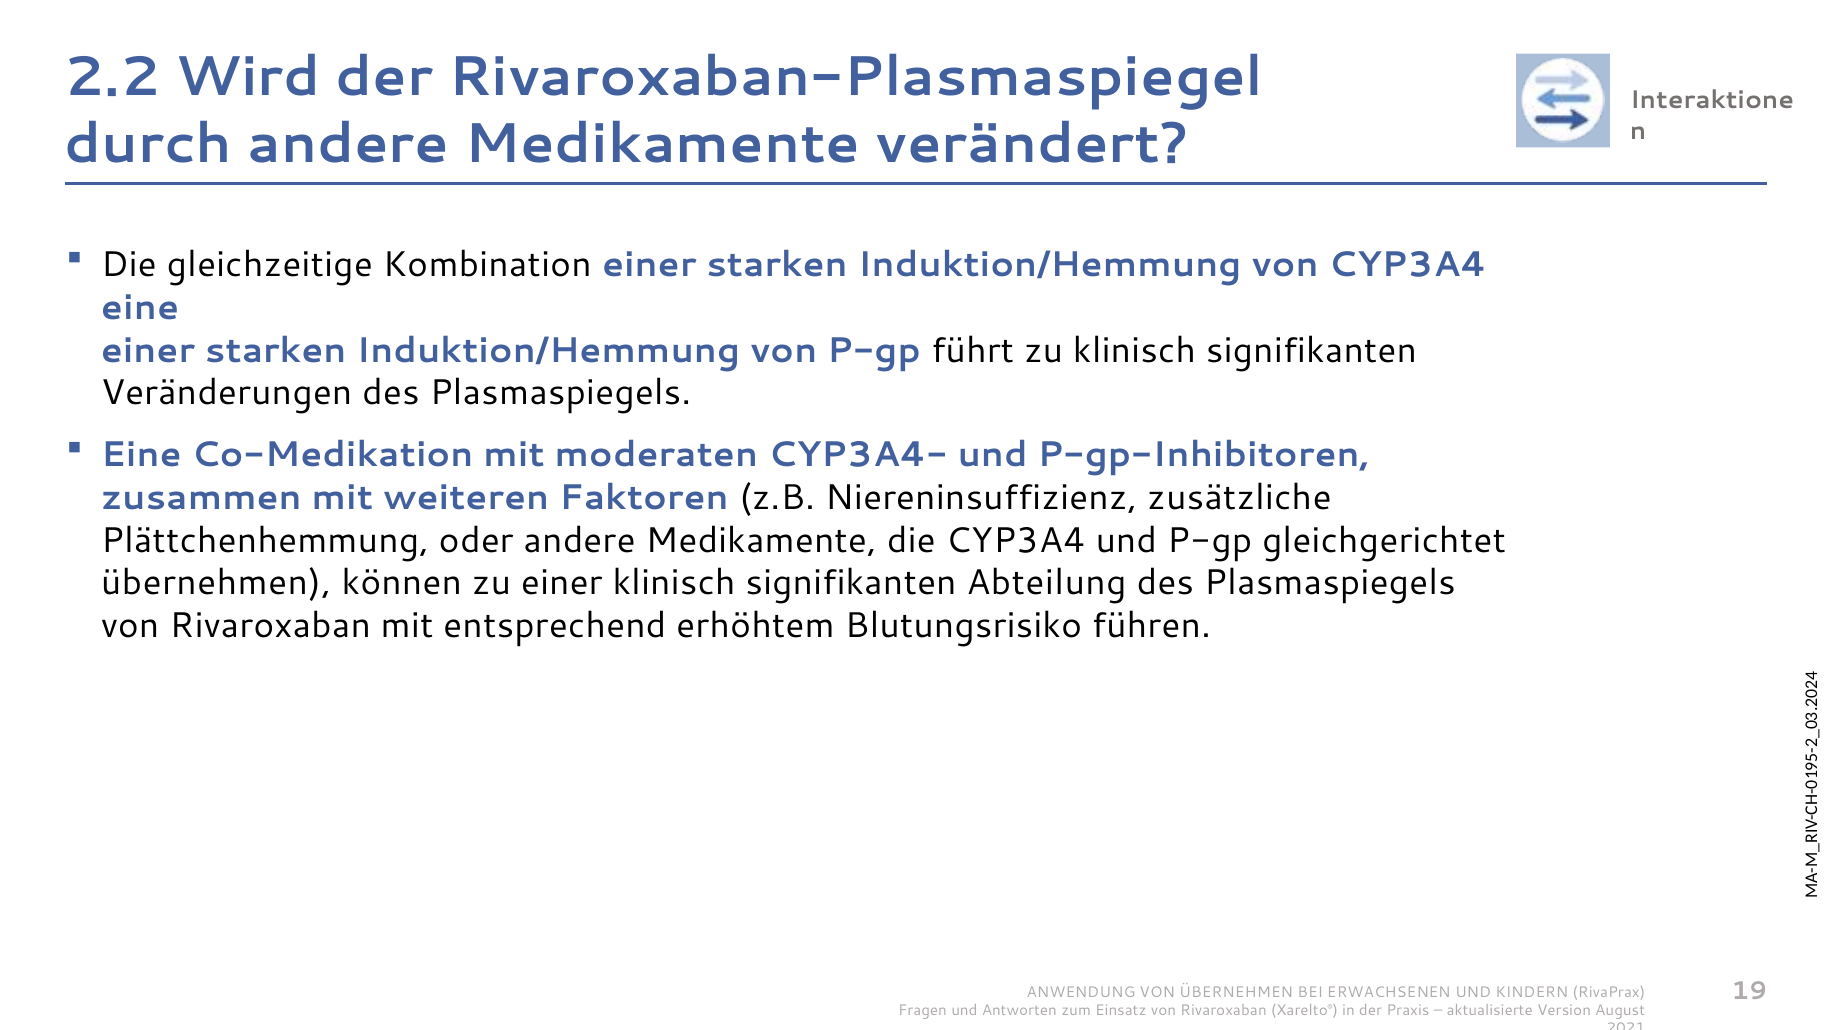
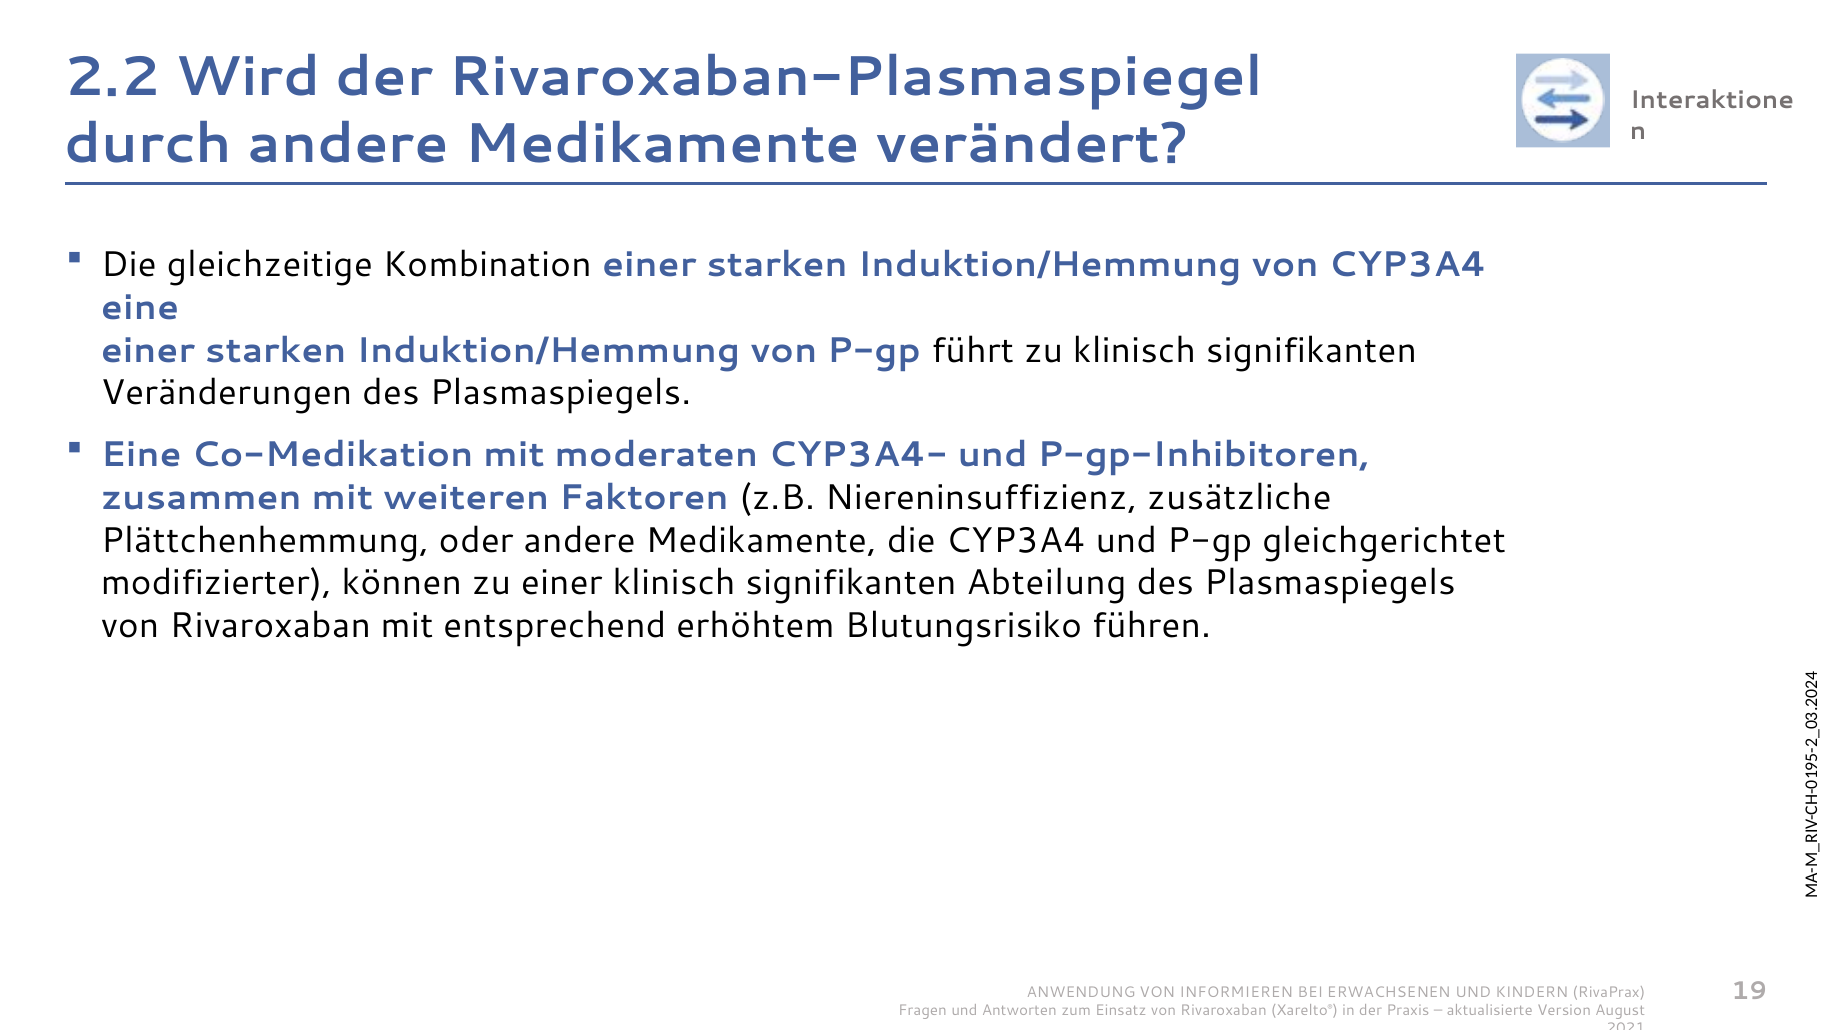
übernehmen: übernehmen -> modifizierter (216, 583)
VON ÜBERNEHMEN: ÜBERNEHMEN -> INFORMIEREN (1236, 993)
